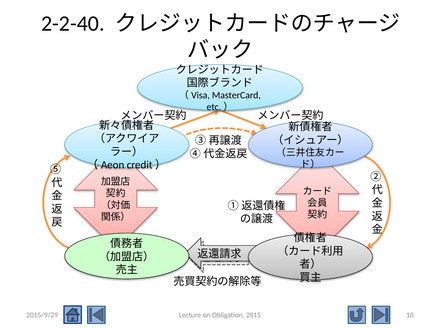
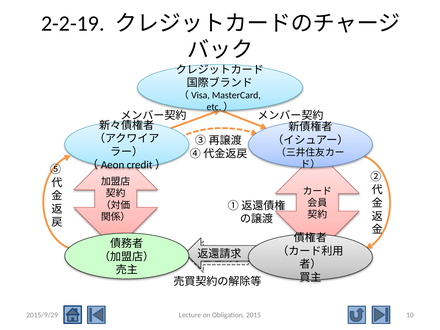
2-2-40: 2-2-40 -> 2-2-19 (73, 23)
